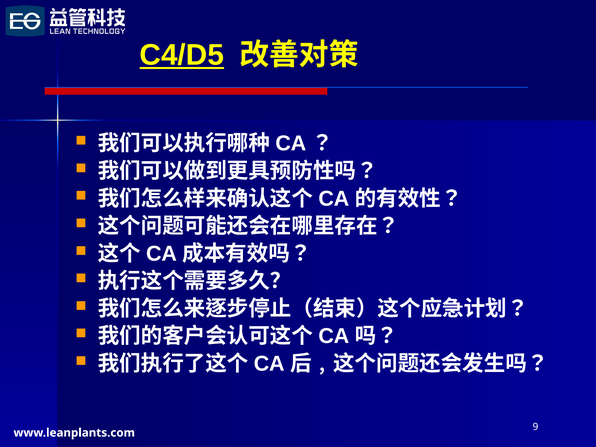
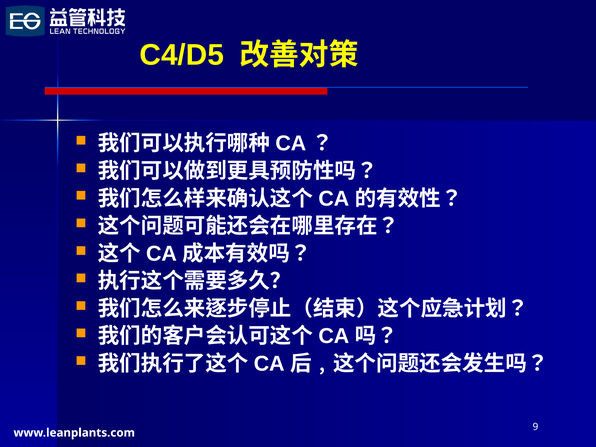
C4/D5 underline: present -> none (182, 55)
